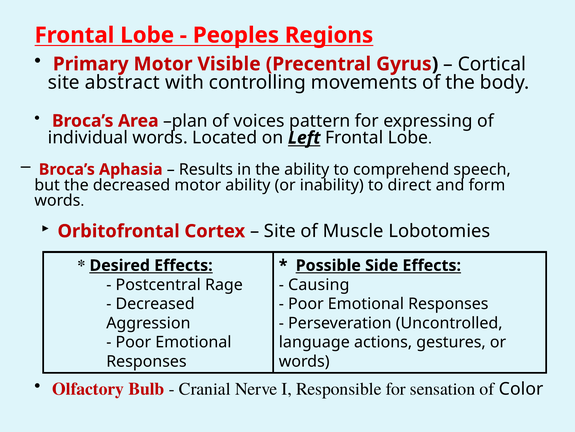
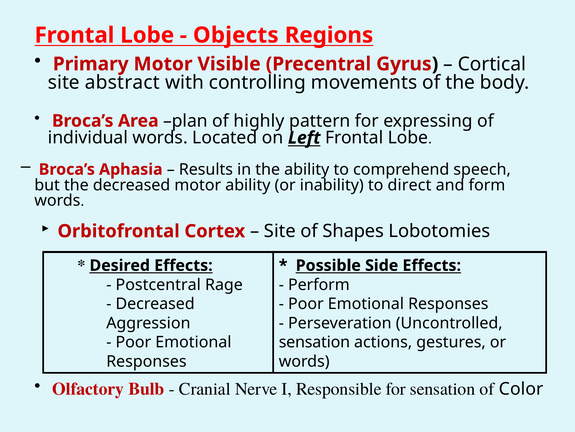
Peoples: Peoples -> Objects (236, 35)
voices: voices -> highly (259, 121)
Muscle: Muscle -> Shapes (353, 231)
Causing: Causing -> Perform (319, 284)
language: language -> sensation (314, 342)
